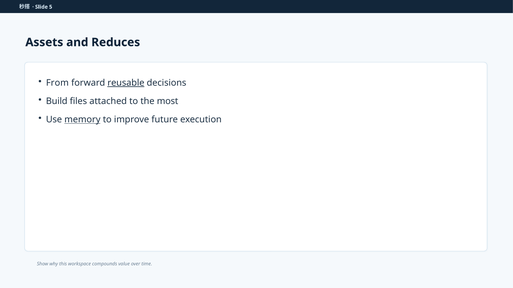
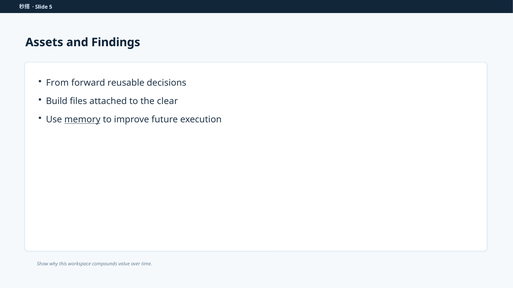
Reduces: Reduces -> Findings (116, 42)
reusable underline: present -> none (126, 83)
most: most -> clear (167, 101)
